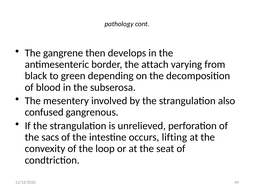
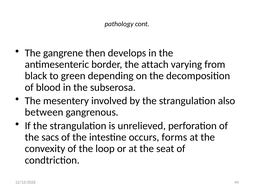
confused: confused -> between (44, 112)
lifting: lifting -> forms (174, 137)
